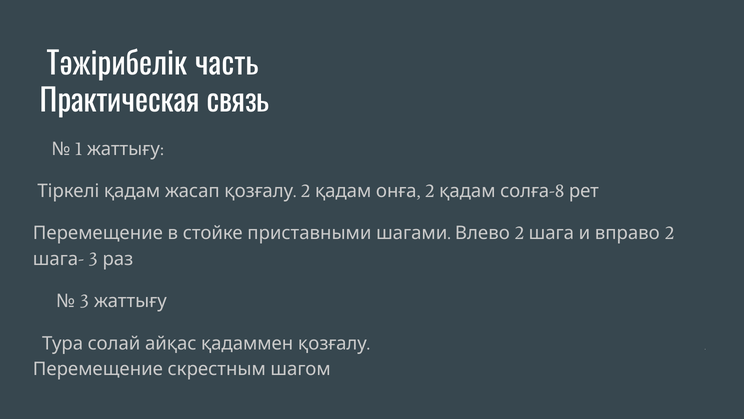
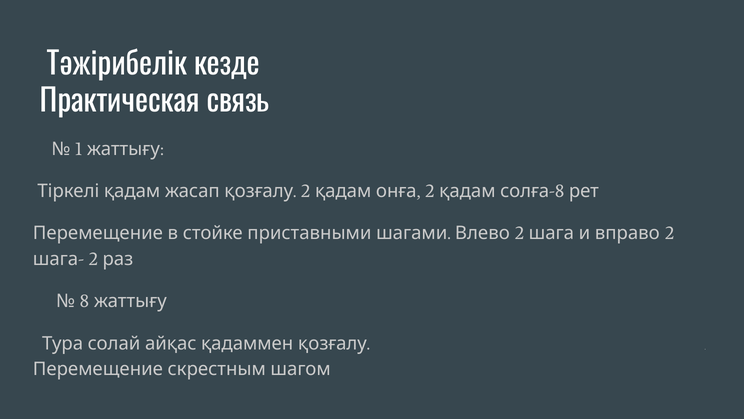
часть: часть -> кезде (227, 64)
3: 3 -> 2 (93, 259)
3: 3 -> 8 (84, 301)
